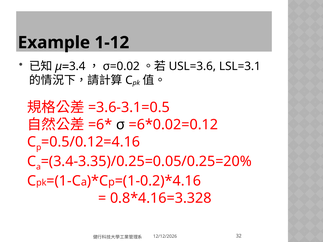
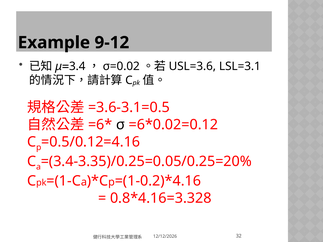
1-12: 1-12 -> 9-12 (112, 43)
